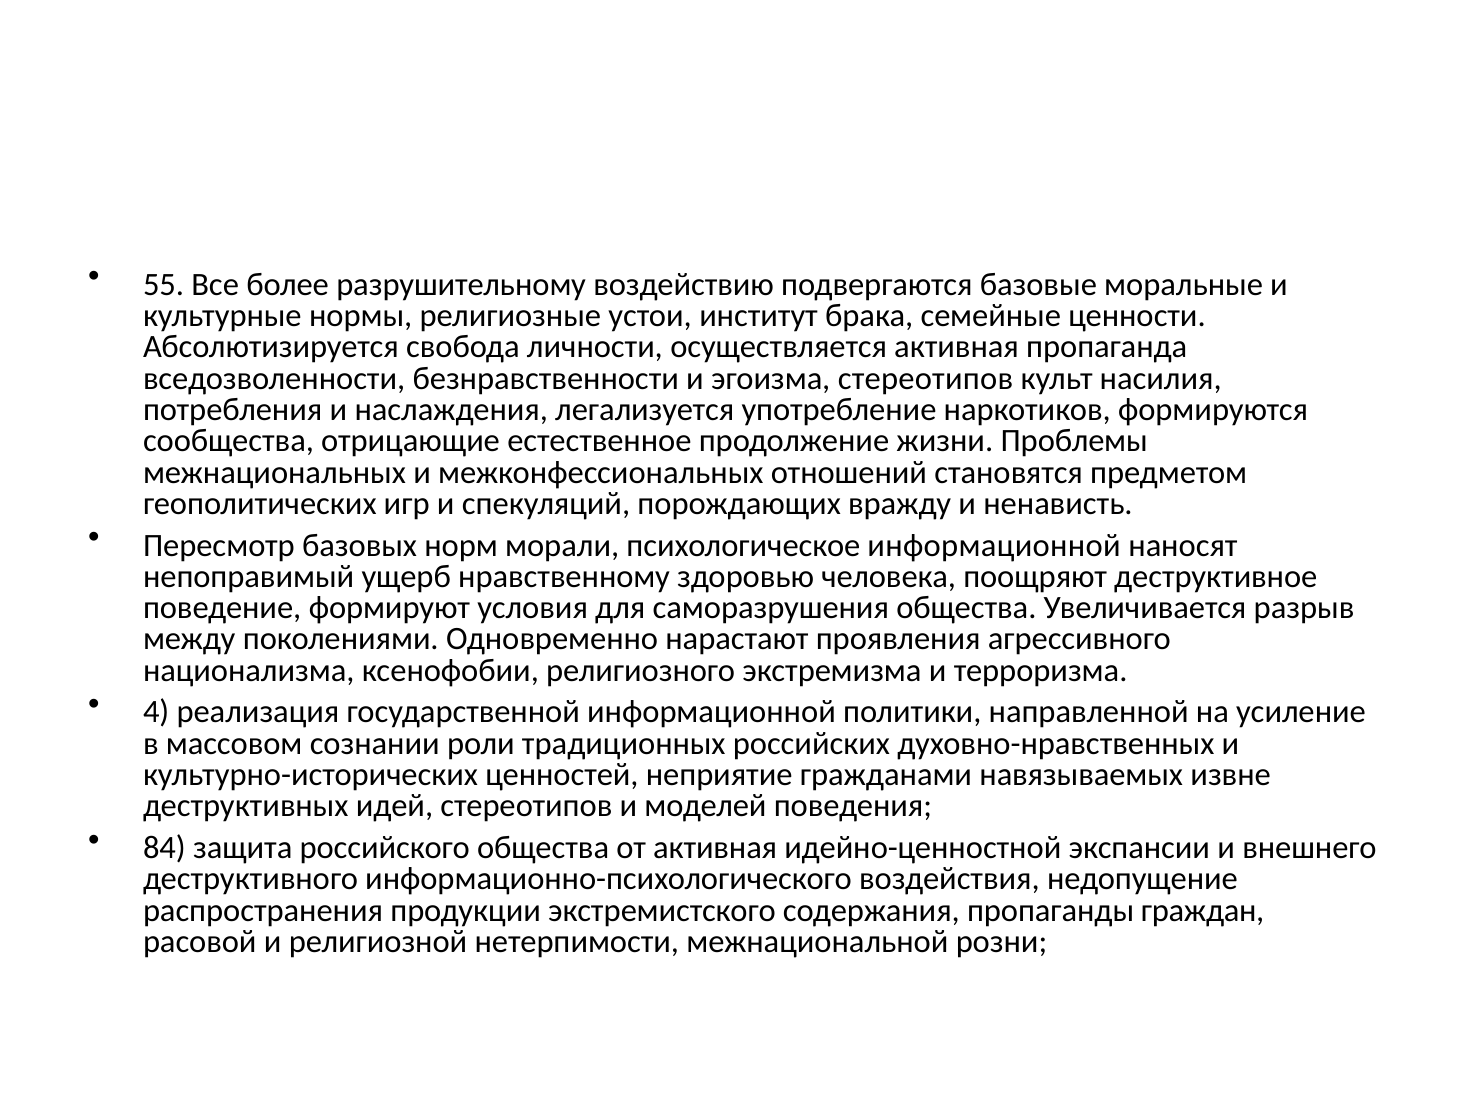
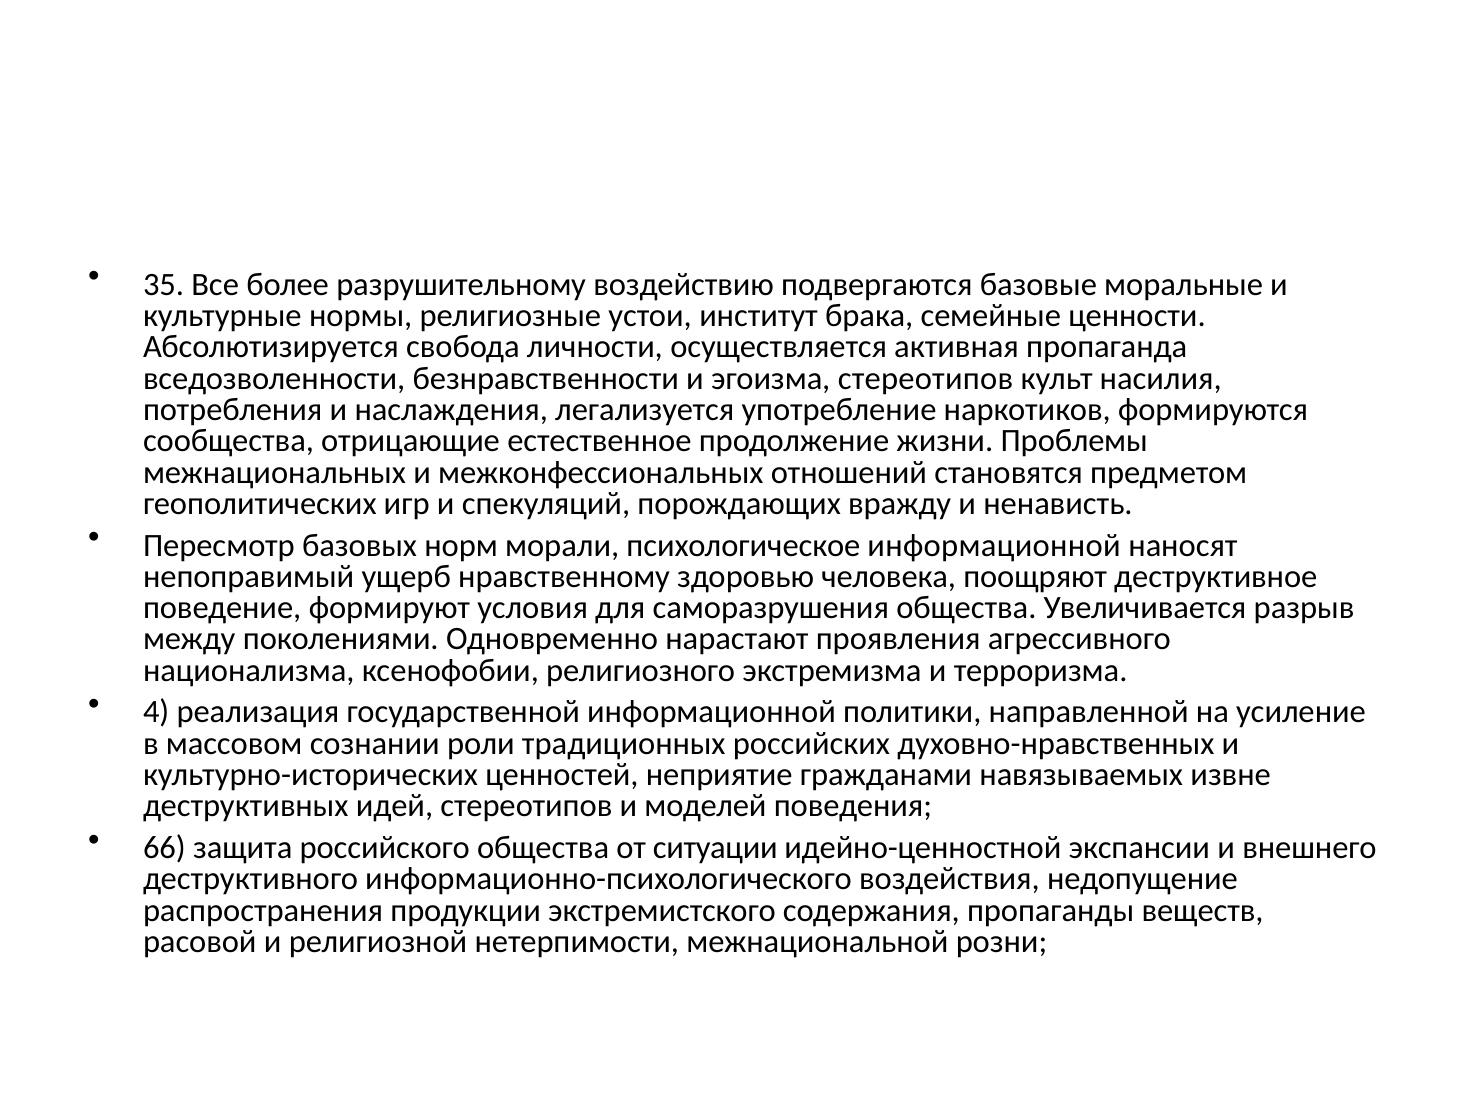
55: 55 -> 35 (164, 285)
84: 84 -> 66 (164, 848)
от активная: активная -> ситуации (715, 848)
граждан: граждан -> веществ (1203, 911)
